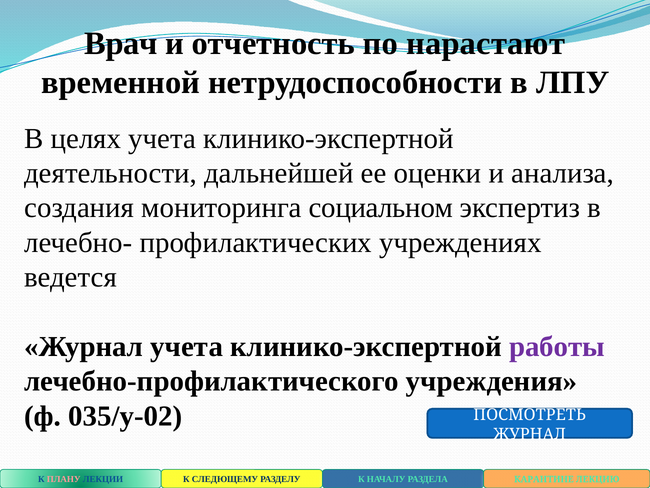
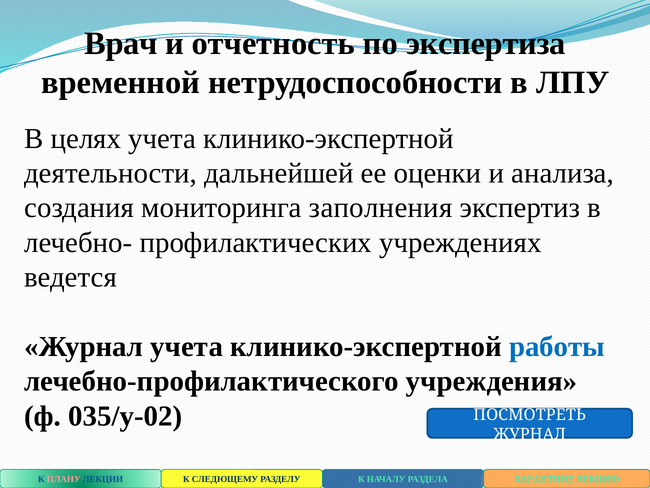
нарастают: нарастают -> экспертиза (486, 43)
социальном: социальном -> заполнения (381, 208)
работы colour: purple -> blue (557, 346)
